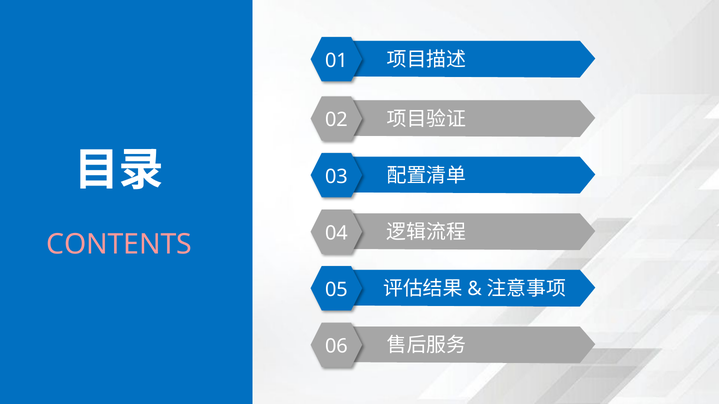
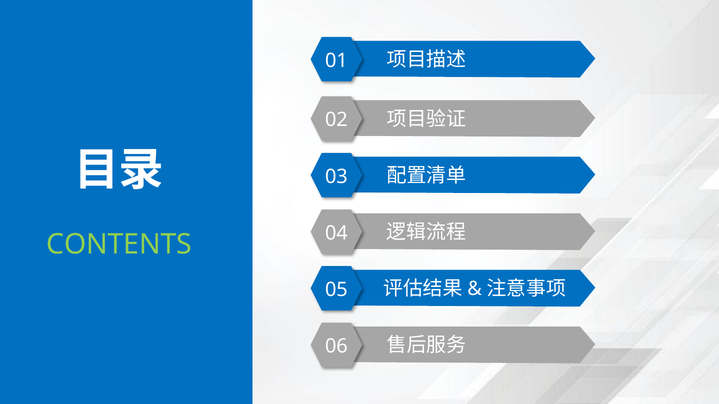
CONTENTS colour: pink -> light green (119, 245)
